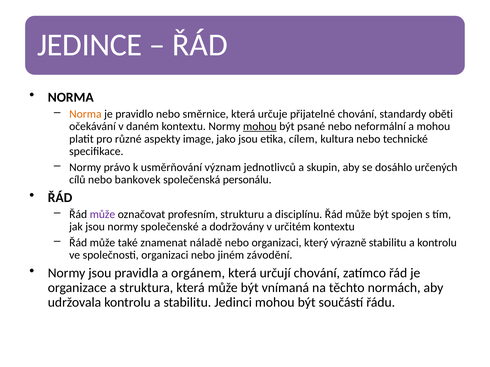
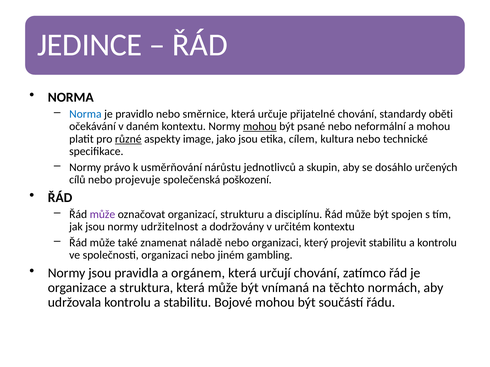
Norma colour: orange -> blue (85, 114)
různé underline: none -> present (128, 139)
význam: význam -> nárůstu (223, 168)
bankovek: bankovek -> projevuje (138, 180)
personálu: personálu -> poškození (247, 180)
profesním: profesním -> organizací (193, 215)
společenské: společenské -> udržitelnost (170, 227)
výrazně: výrazně -> projevit (349, 243)
závodění: závodění -> gambling (270, 256)
Jedinci: Jedinci -> Bojové (233, 303)
